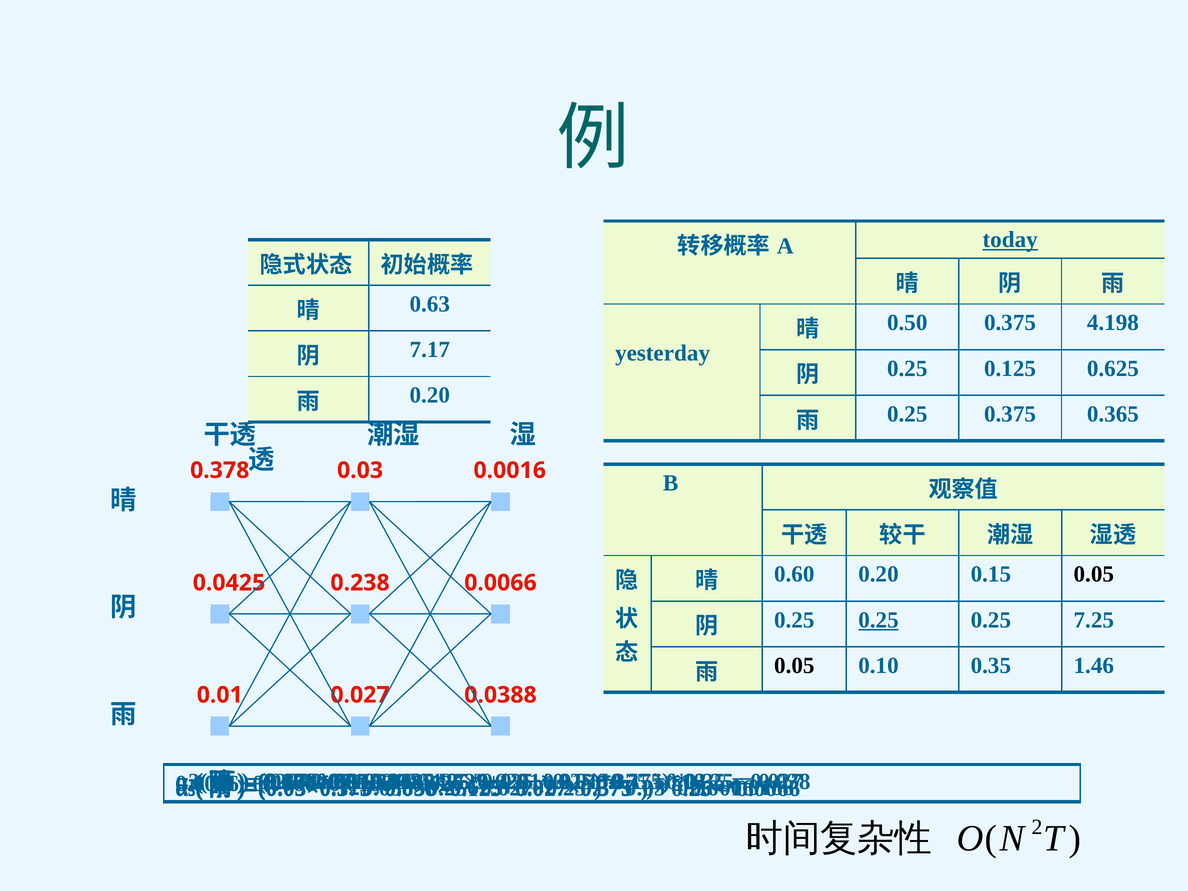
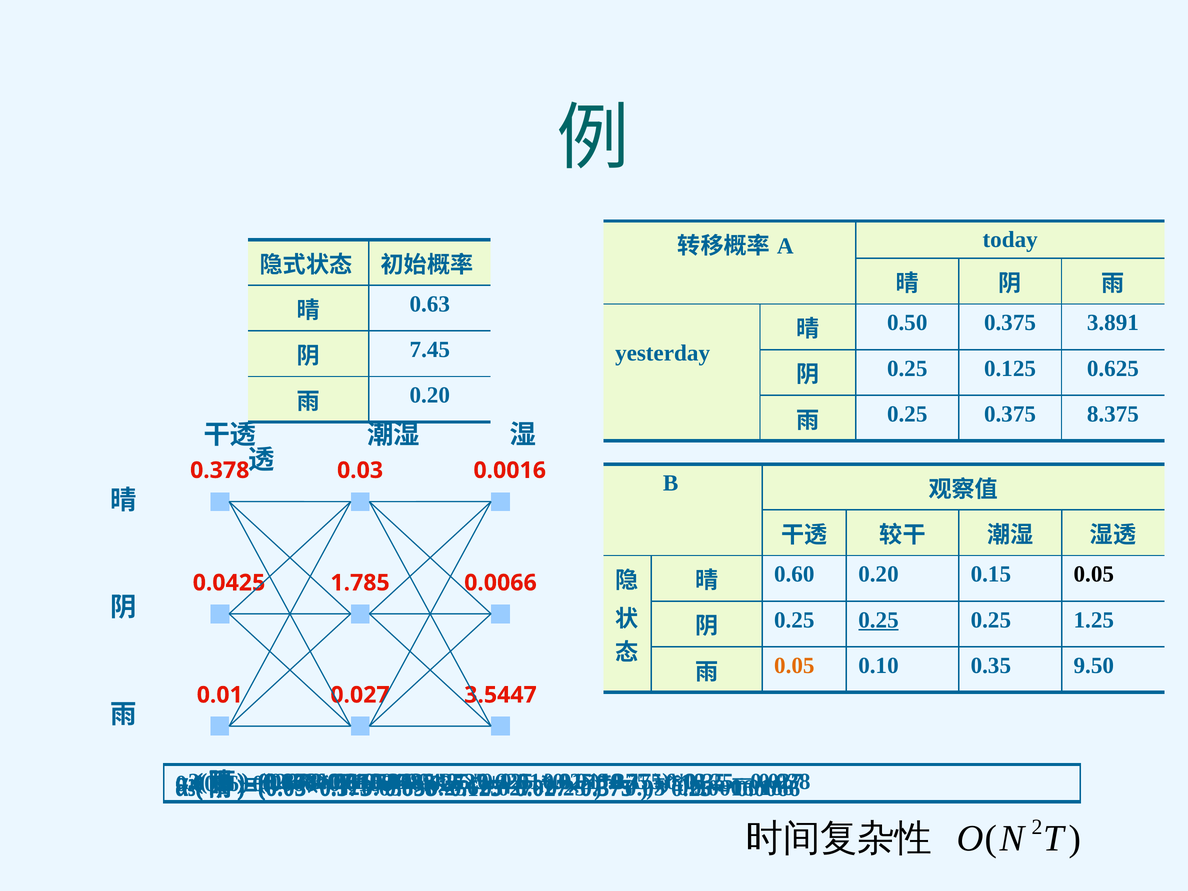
today underline: present -> none (1010, 240)
4.198: 4.198 -> 3.891 (1113, 323)
7.17: 7.17 -> 7.45 (430, 350)
0.365: 0.365 -> 8.375 (1113, 414)
0.238: 0.238 -> 1.785 (360, 583)
7.25: 7.25 -> 1.25 (1094, 620)
0.05 colour: black -> orange (794, 666)
1.46: 1.46 -> 9.50 (1094, 666)
0.0388: 0.0388 -> 3.5447 (500, 695)
